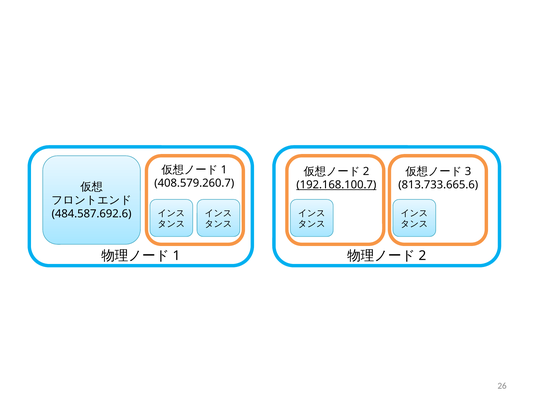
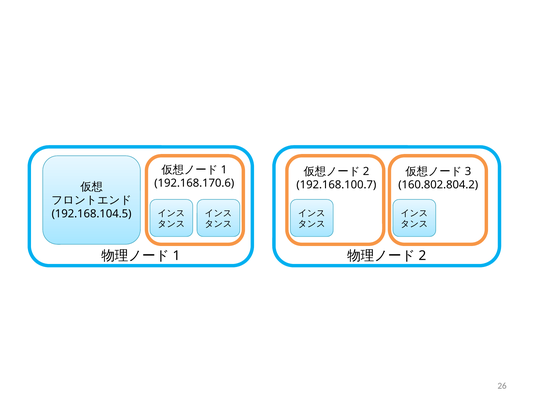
408.579.260.7: 408.579.260.7 -> 192.168.170.6 (194, 183)
192.168.100.7 underline: present -> none (336, 185)
813.733.665.6: 813.733.665.6 -> 160.802.804.2 (438, 185)
484.587.692.6: 484.587.692.6 -> 192.168.104.5 (92, 214)
